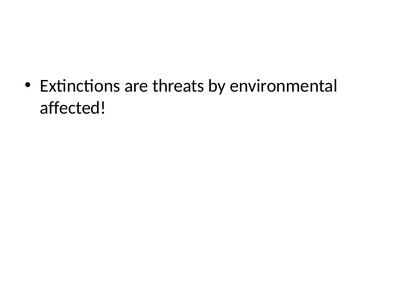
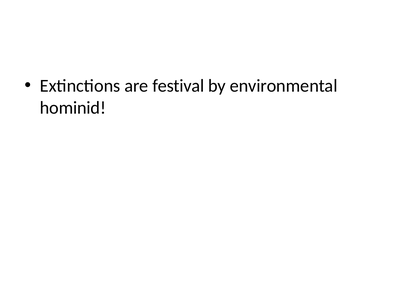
threats: threats -> festival (178, 86)
affected: affected -> hominid (73, 108)
